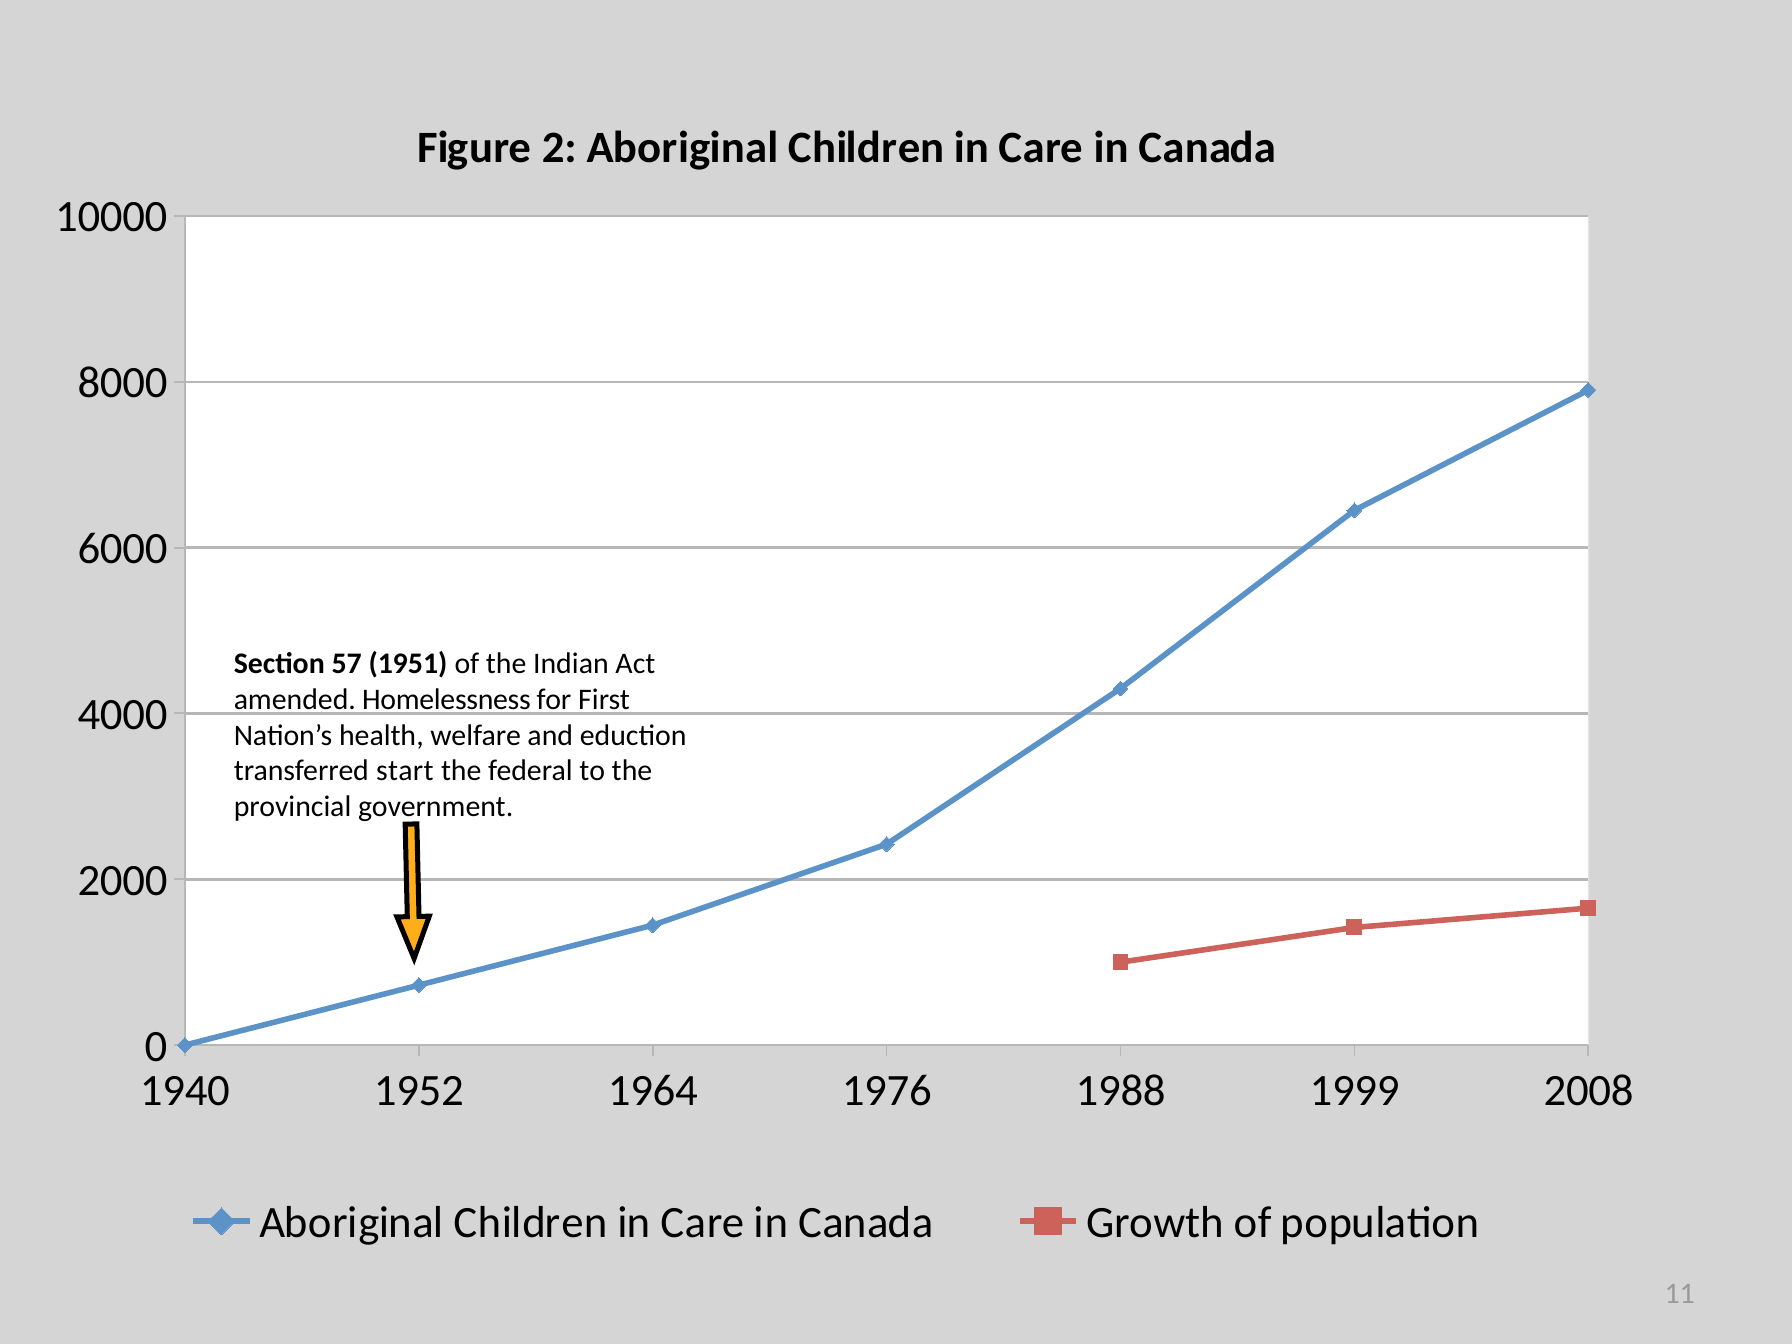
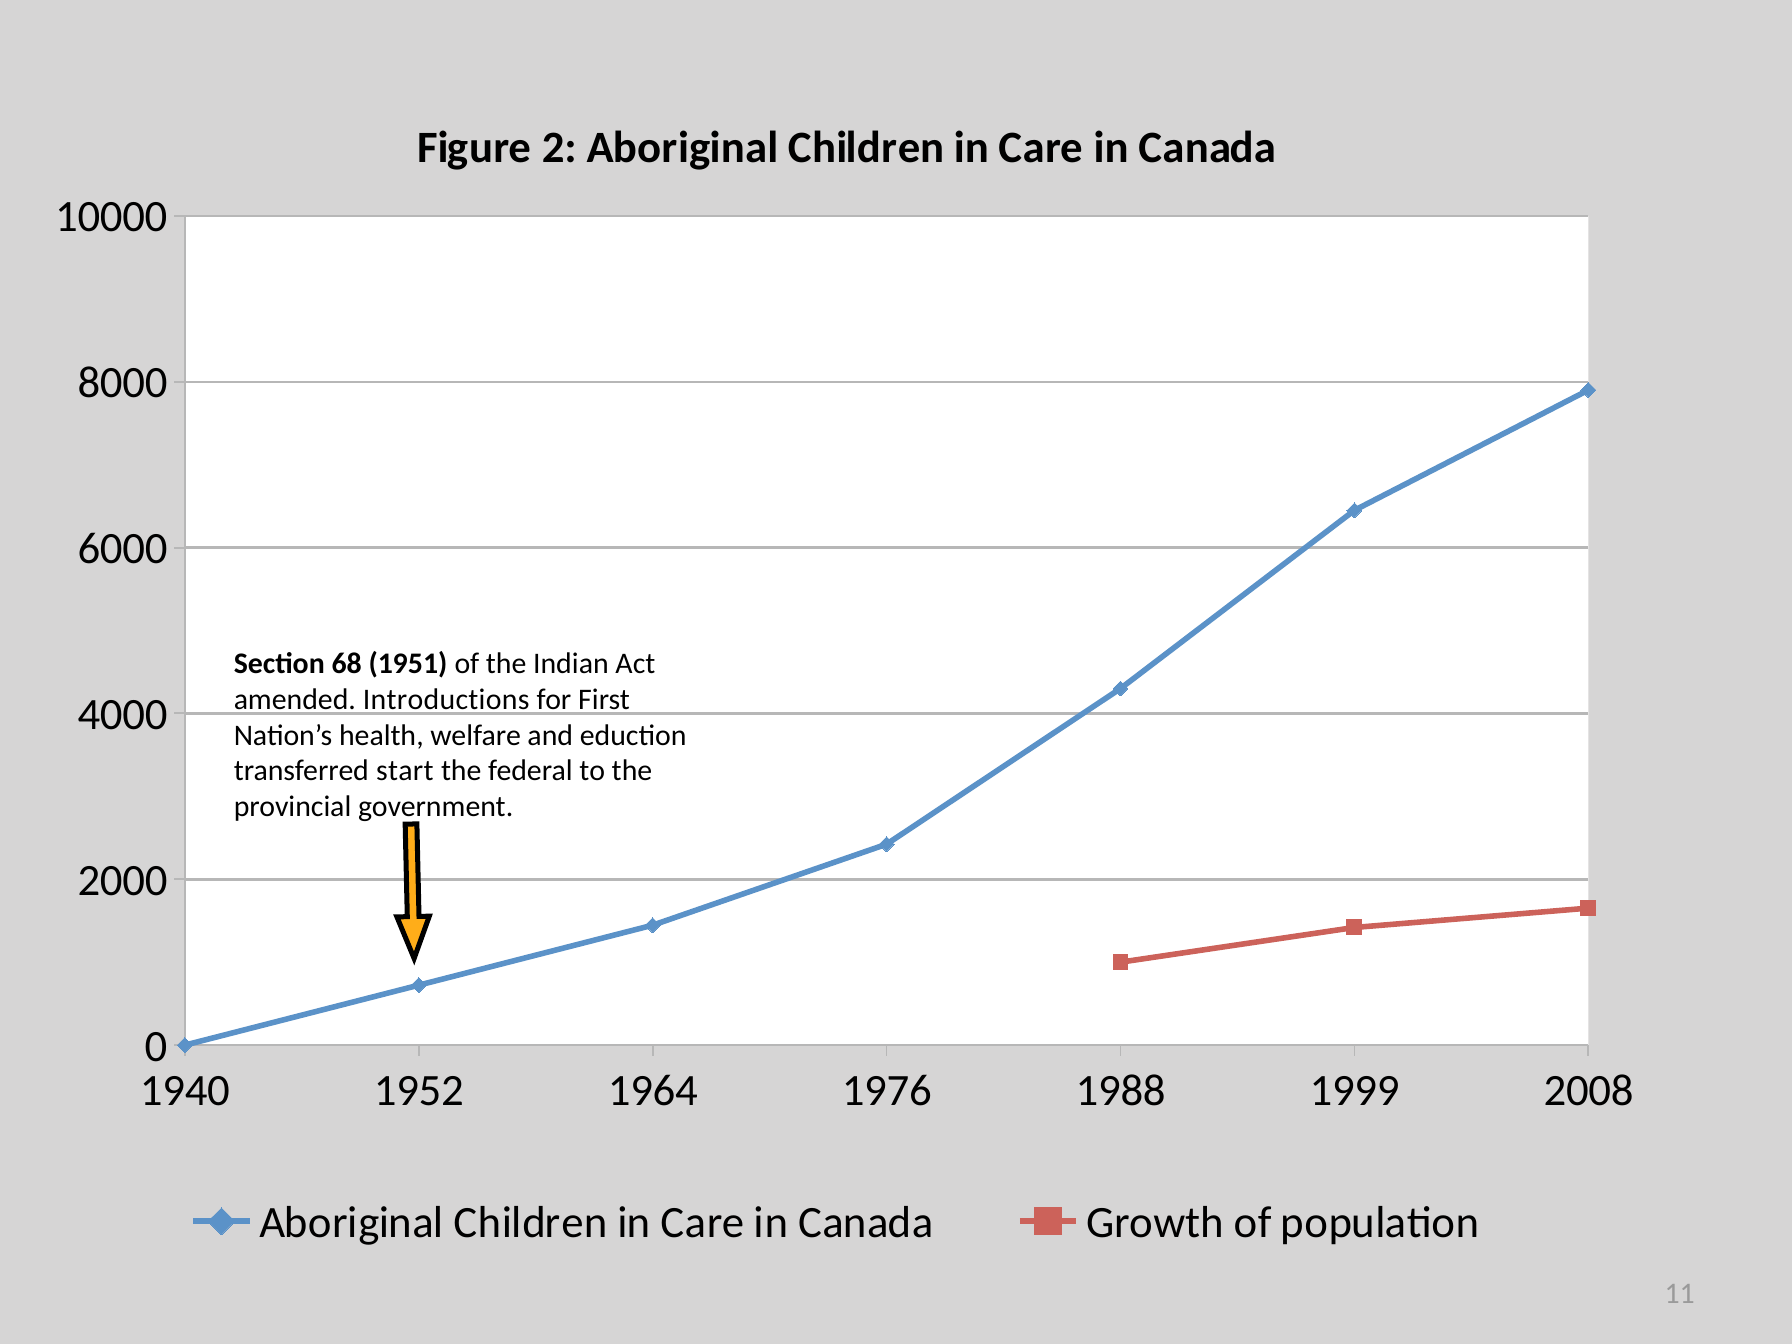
57: 57 -> 68 (347, 664)
Homelessness: Homelessness -> Introductions (446, 699)
